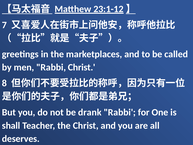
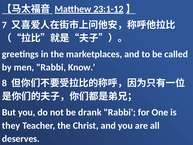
Rabbi Christ: Christ -> Know (82, 67)
shall: shall -> they (11, 125)
